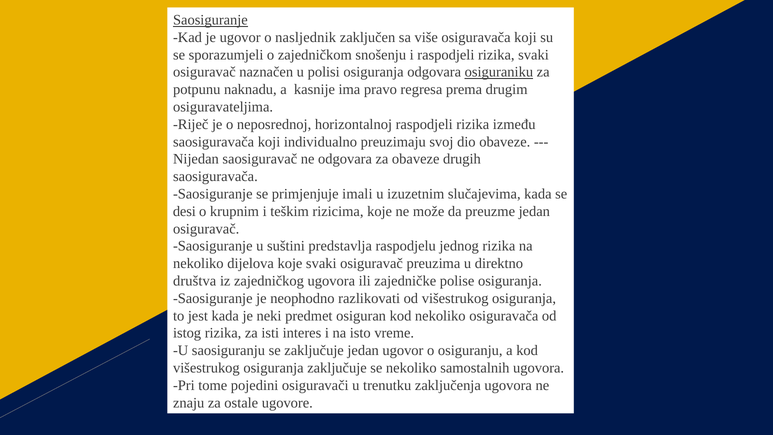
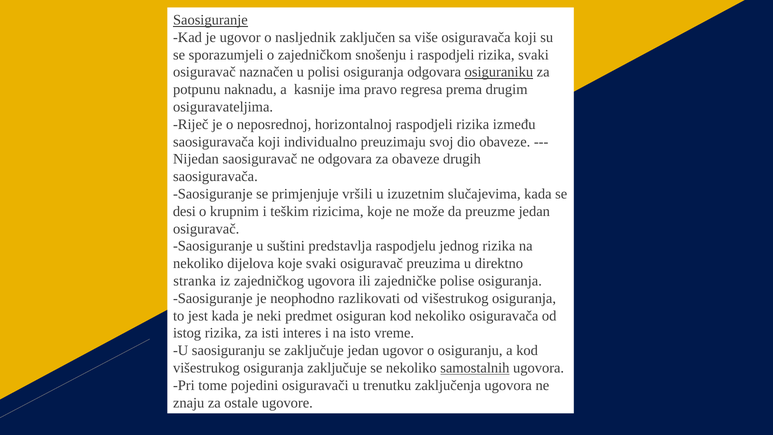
imali: imali -> vršili (357, 194)
društva: društva -> stranka (195, 281)
samostalnih underline: none -> present (475, 368)
